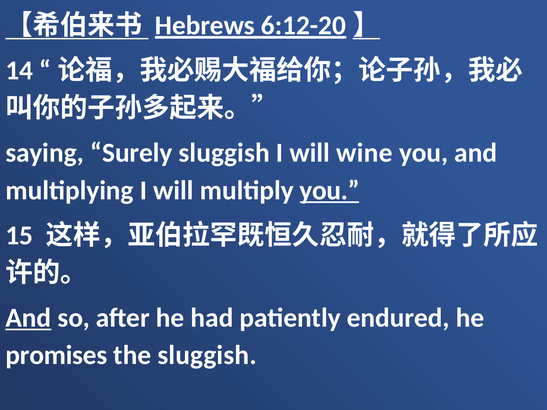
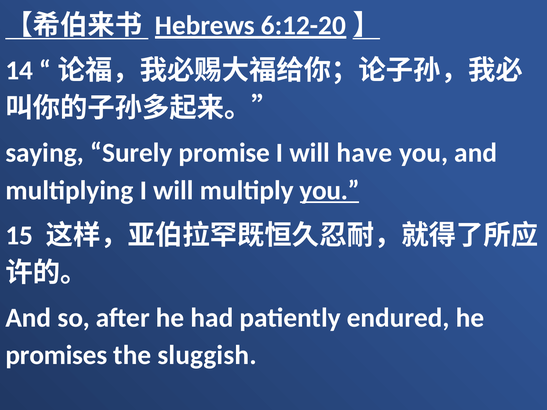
Surely sluggish: sluggish -> promise (224, 153)
wine: wine -> have (364, 153)
And underline: present -> none (28, 318)
